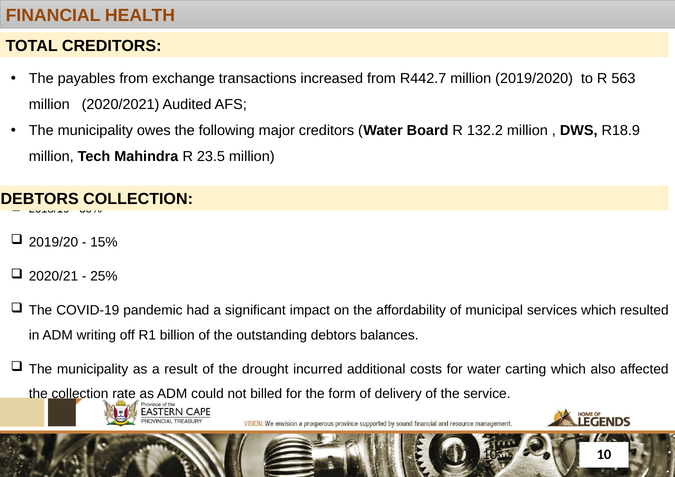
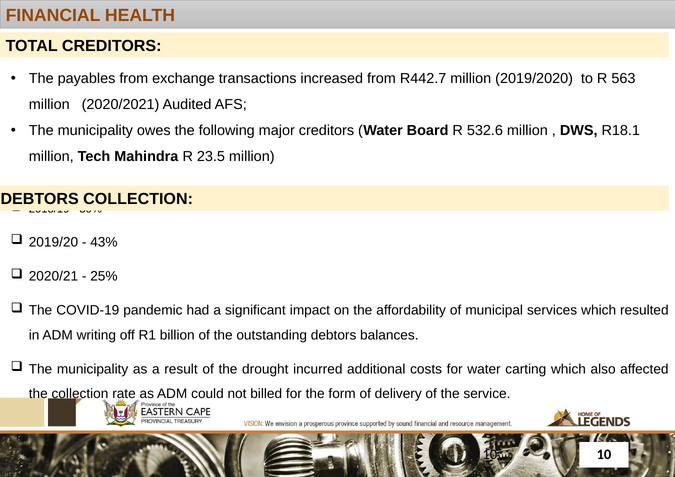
132.2: 132.2 -> 532.6 (485, 131)
R18.9: R18.9 -> R18.1 (621, 131)
15%: 15% -> 43% (104, 242)
